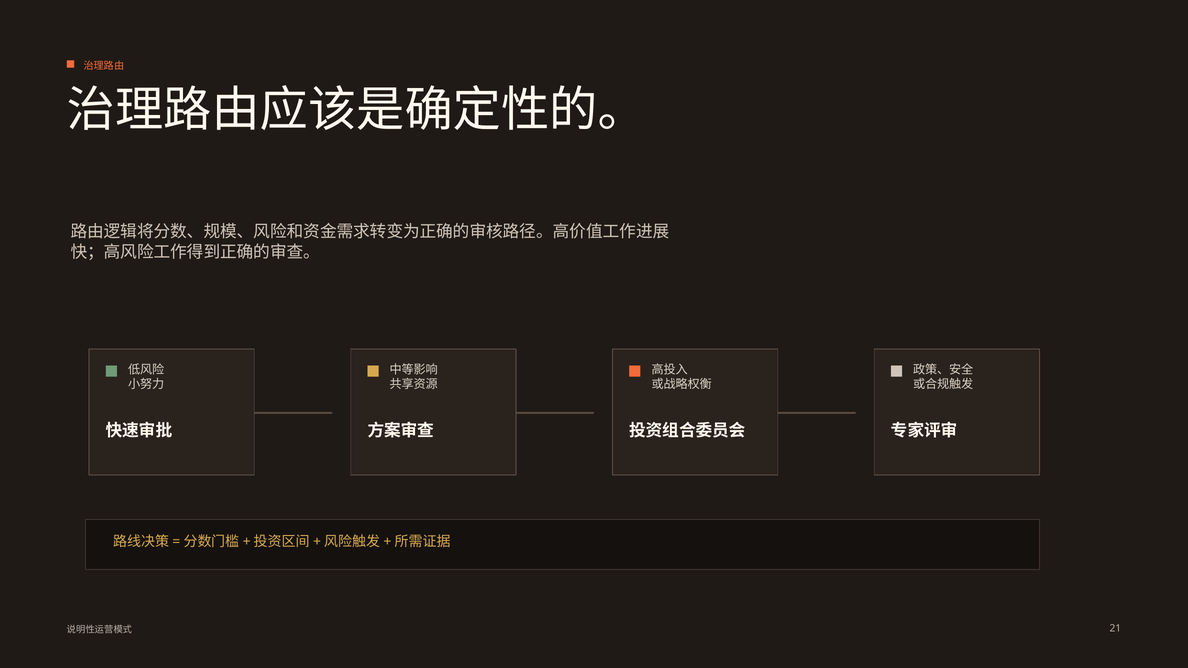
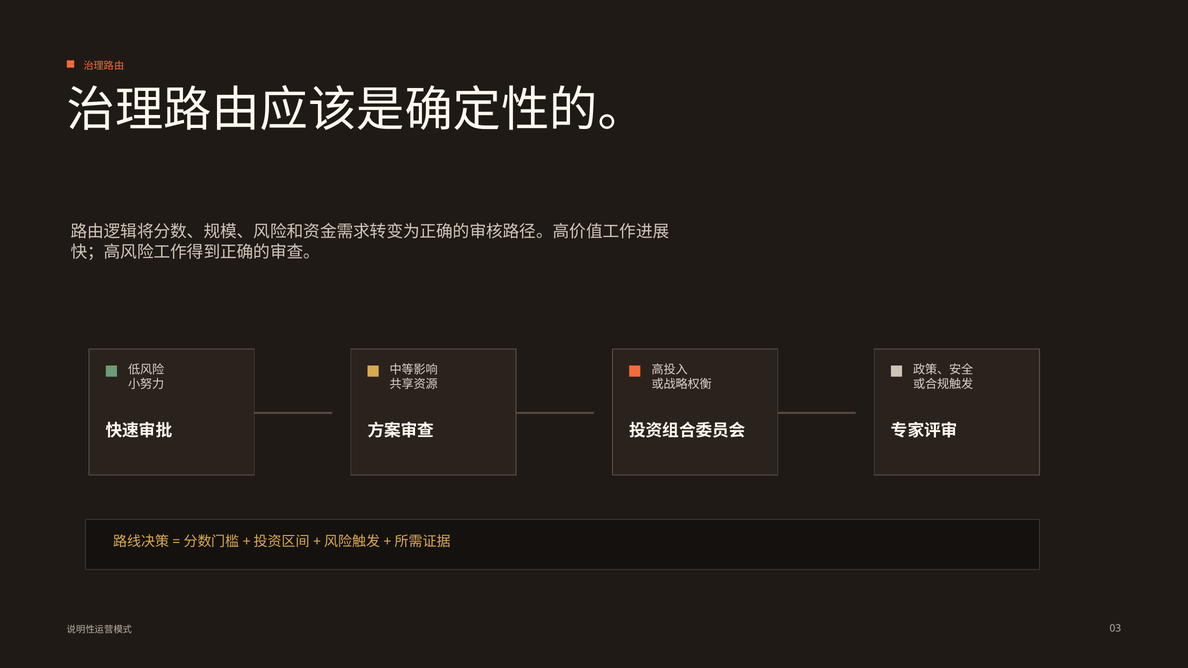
21: 21 -> 03 (1115, 629)
